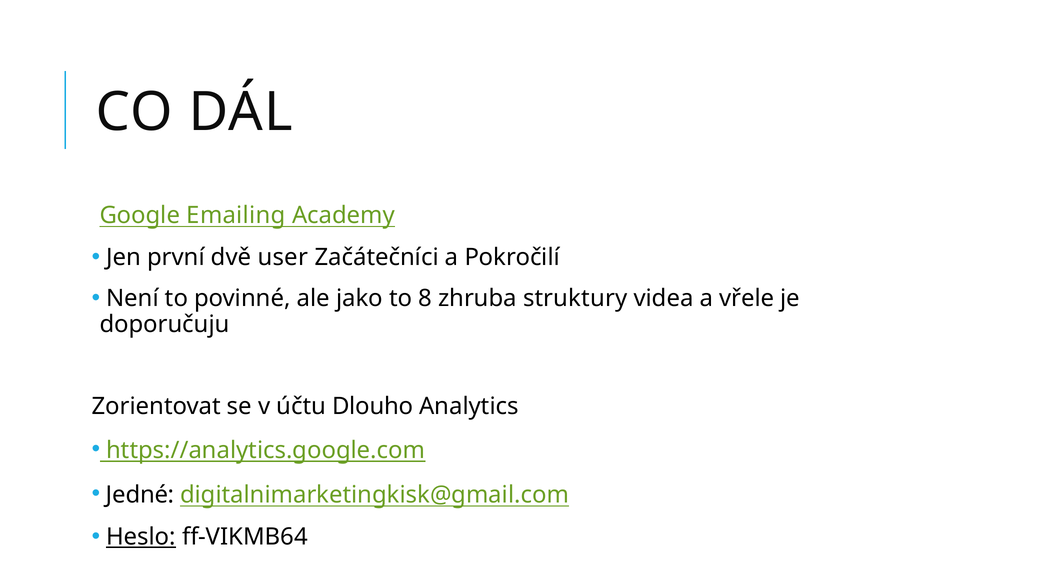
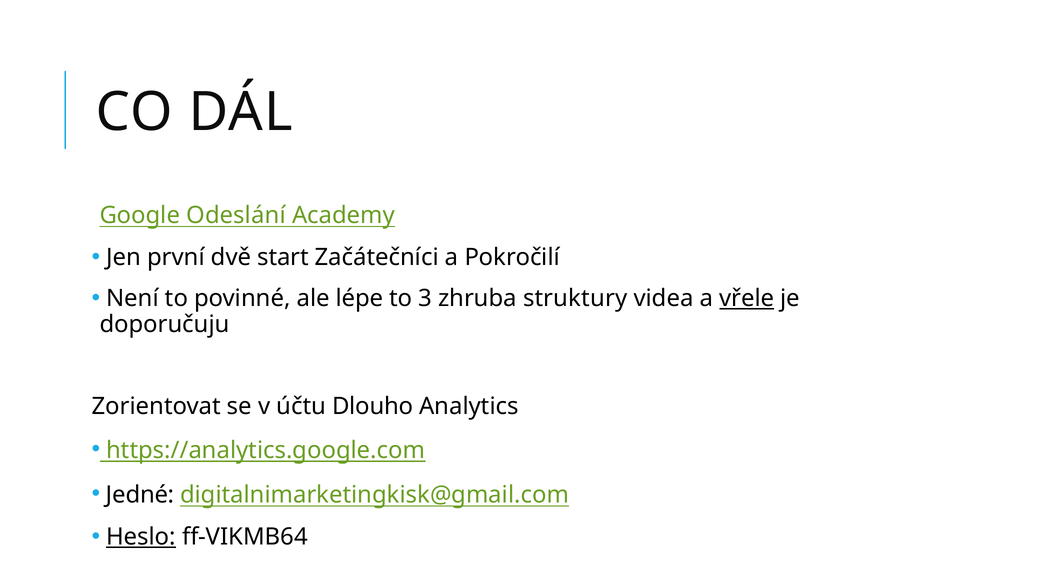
Emailing: Emailing -> Odeslání (236, 215)
user: user -> start (283, 257)
jako: jako -> lépe (360, 298)
8: 8 -> 3 (425, 298)
vřele underline: none -> present (747, 298)
